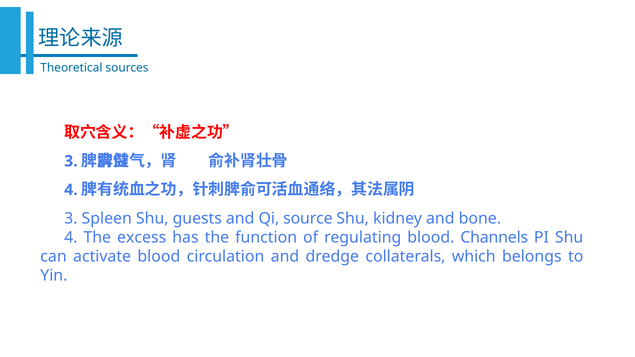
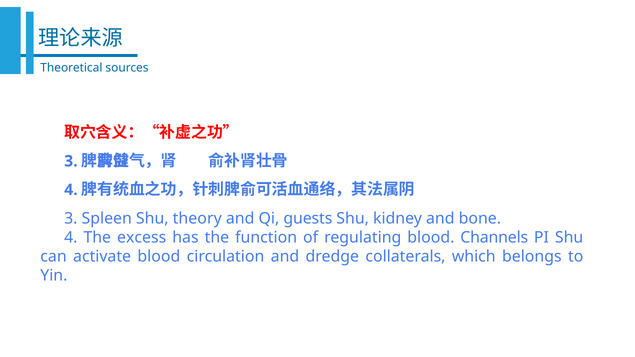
guests: guests -> theory (197, 218)
source: source -> guests (308, 218)
